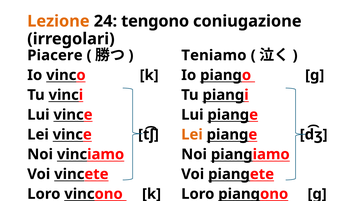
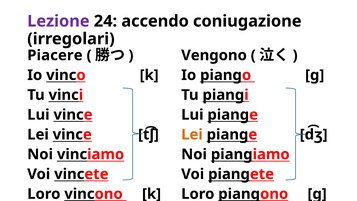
Lezione colour: orange -> purple (58, 21)
tengono: tengono -> accendo (155, 21)
Teniamo: Teniamo -> Vengono (214, 55)
